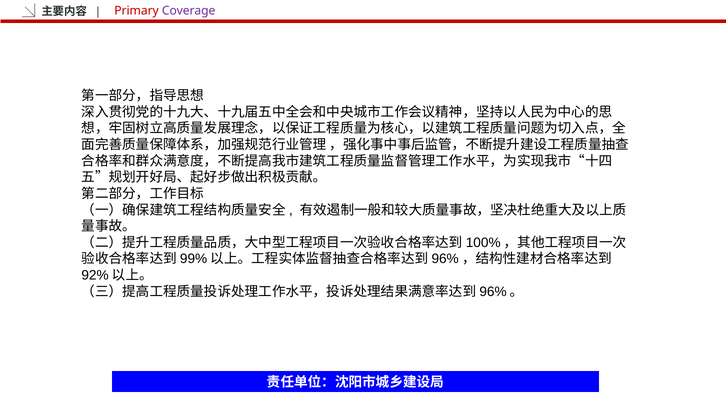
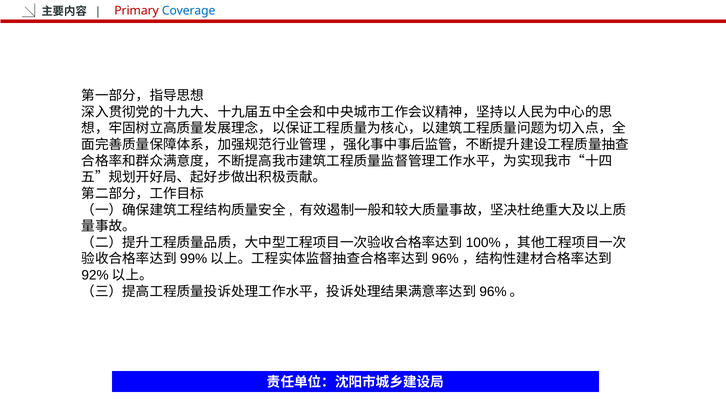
Coverage colour: purple -> blue (189, 11)
